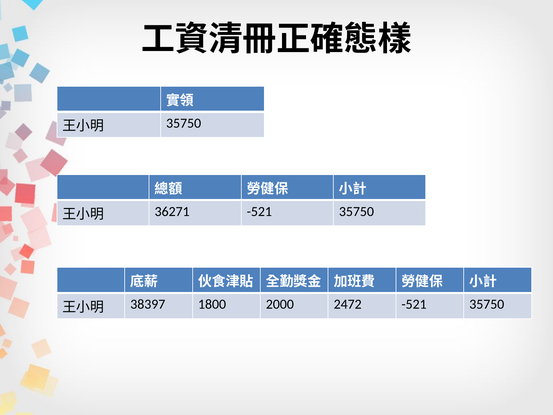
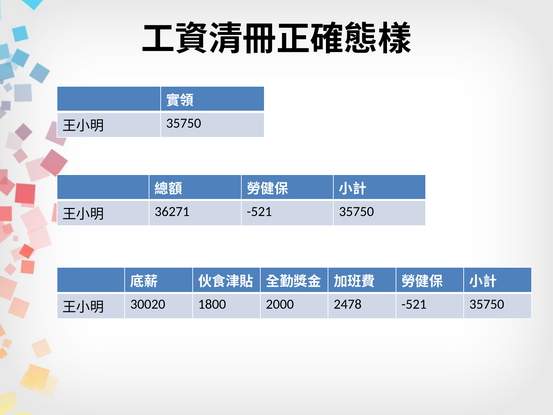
38397: 38397 -> 30020 (148, 304)
2472: 2472 -> 2478 (348, 304)
